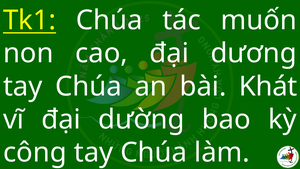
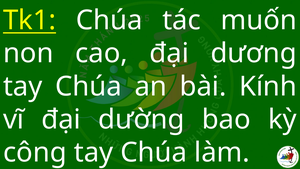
Khát: Khát -> Kính (268, 86)
